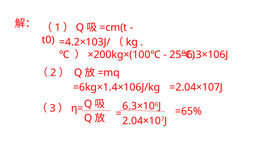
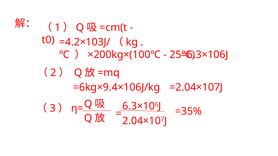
=6kg×1.4×106J/kg: =6kg×1.4×106J/kg -> =6kg×9.4×106J/kg (117, 87)
=65%: =65% -> =35% (188, 112)
